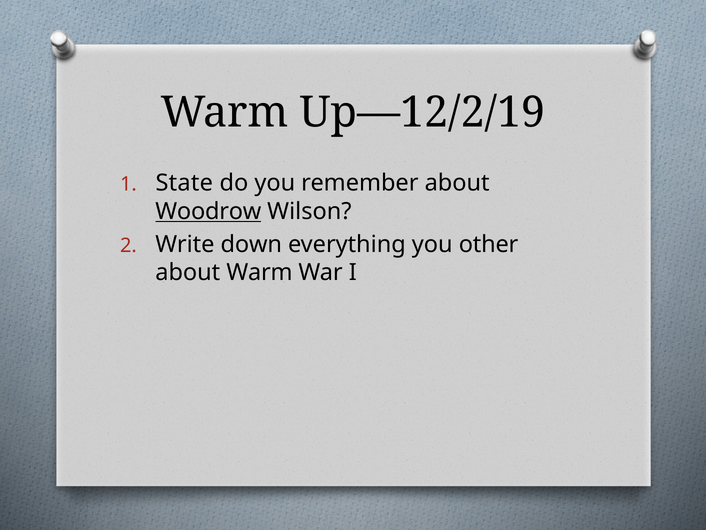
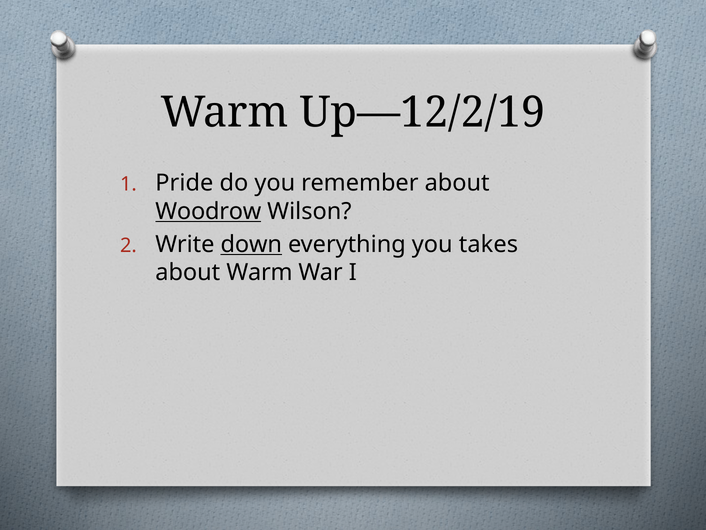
State: State -> Pride (184, 183)
down underline: none -> present (251, 244)
other: other -> takes (488, 244)
